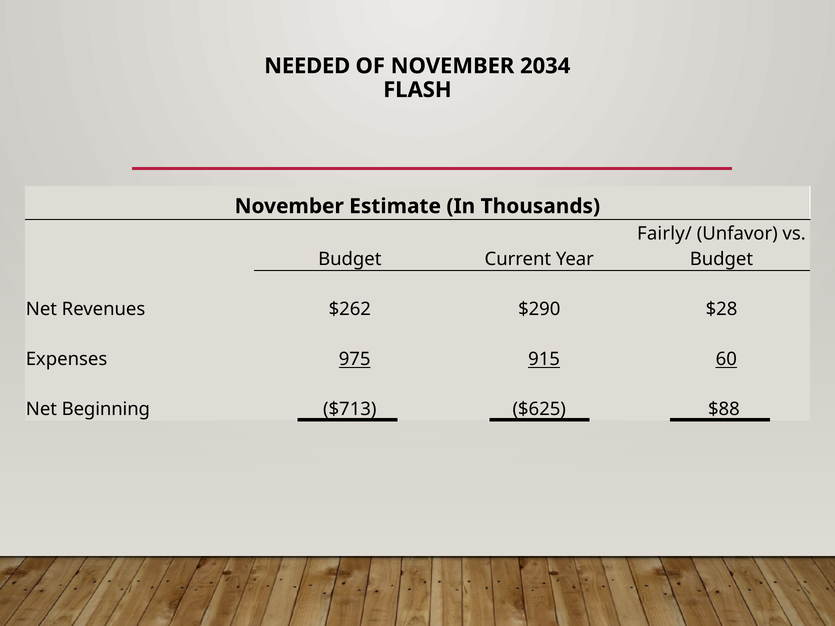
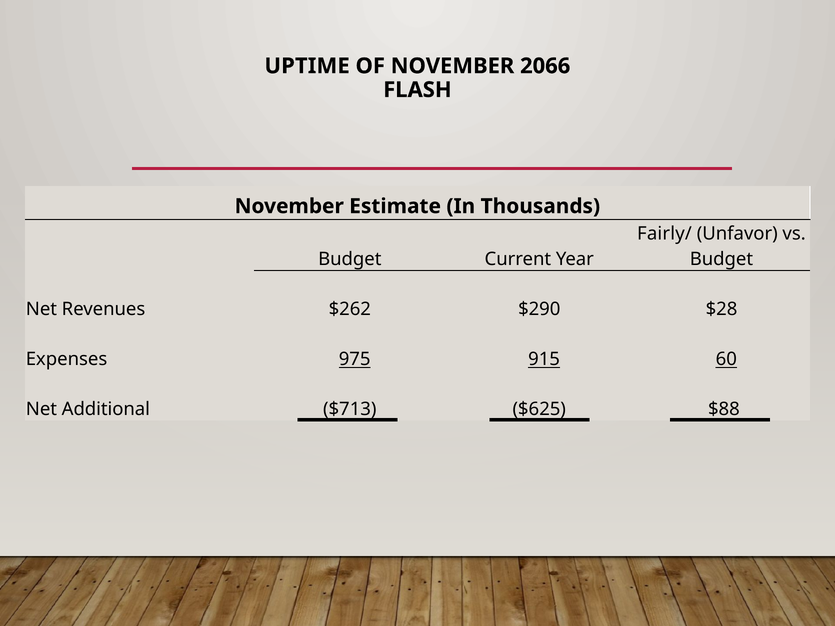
NEEDED: NEEDED -> UPTIME (307, 66)
2034: 2034 -> 2066 (545, 66)
Beginning: Beginning -> Additional (106, 409)
